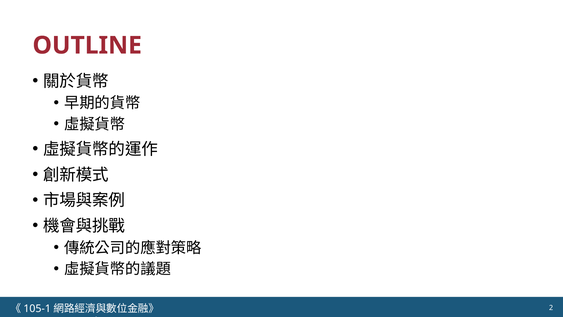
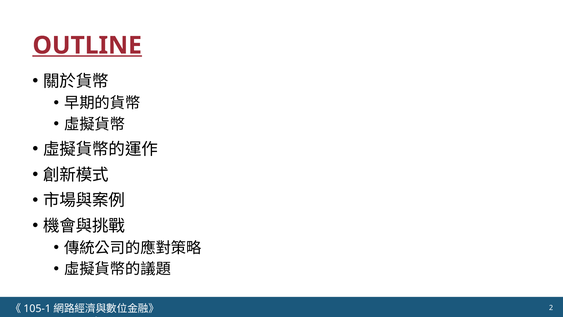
OUTLINE underline: none -> present (87, 45)
